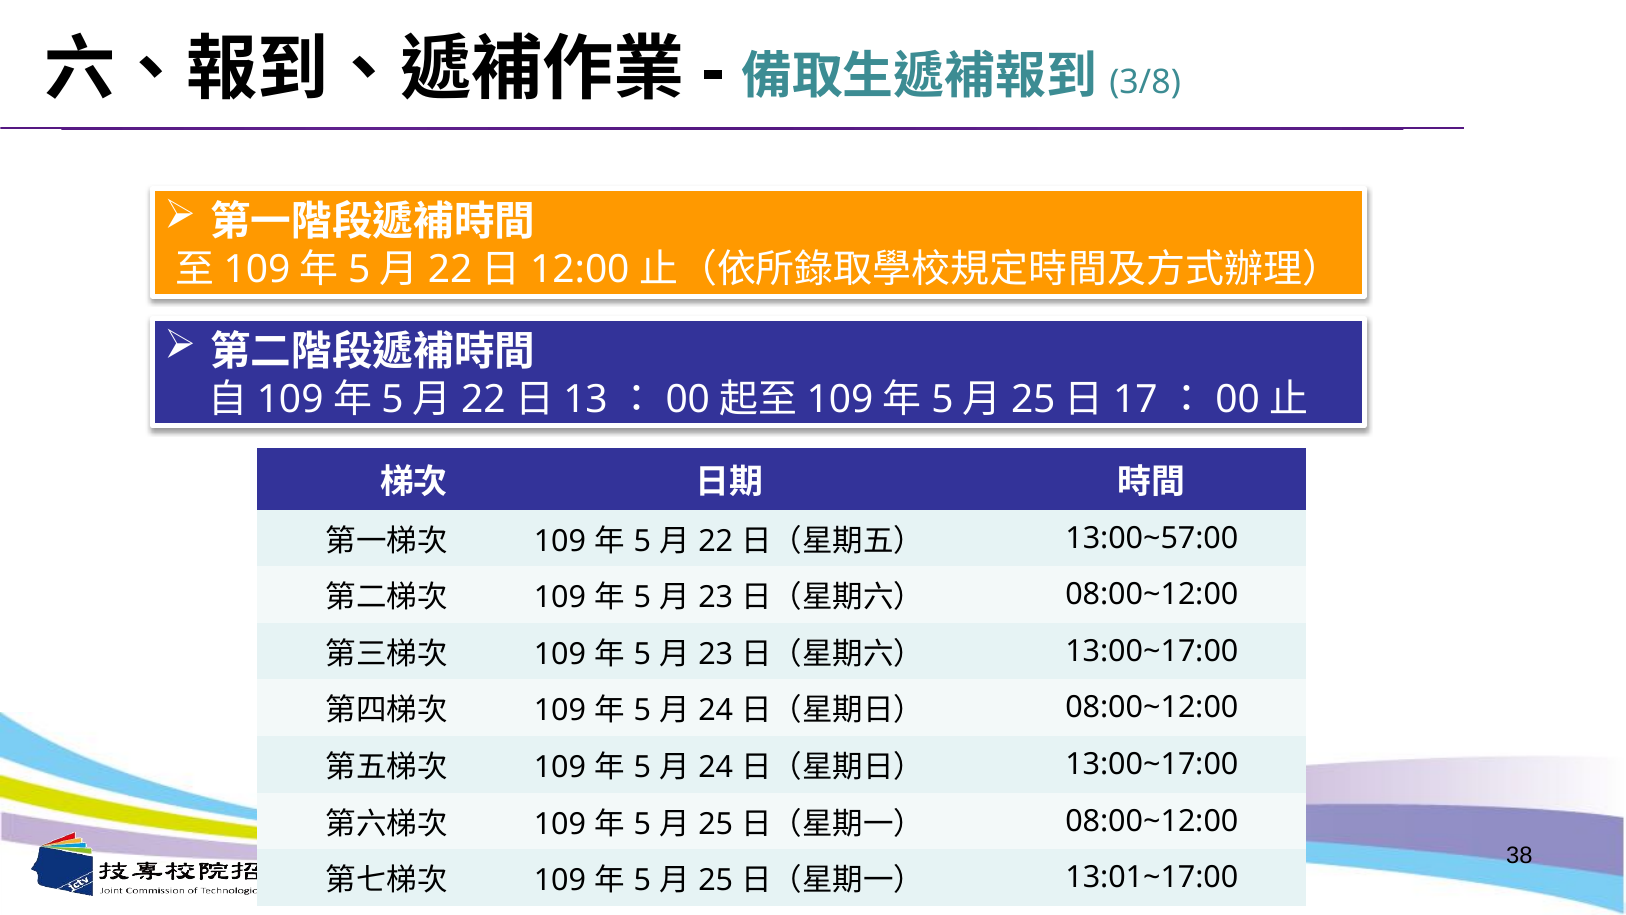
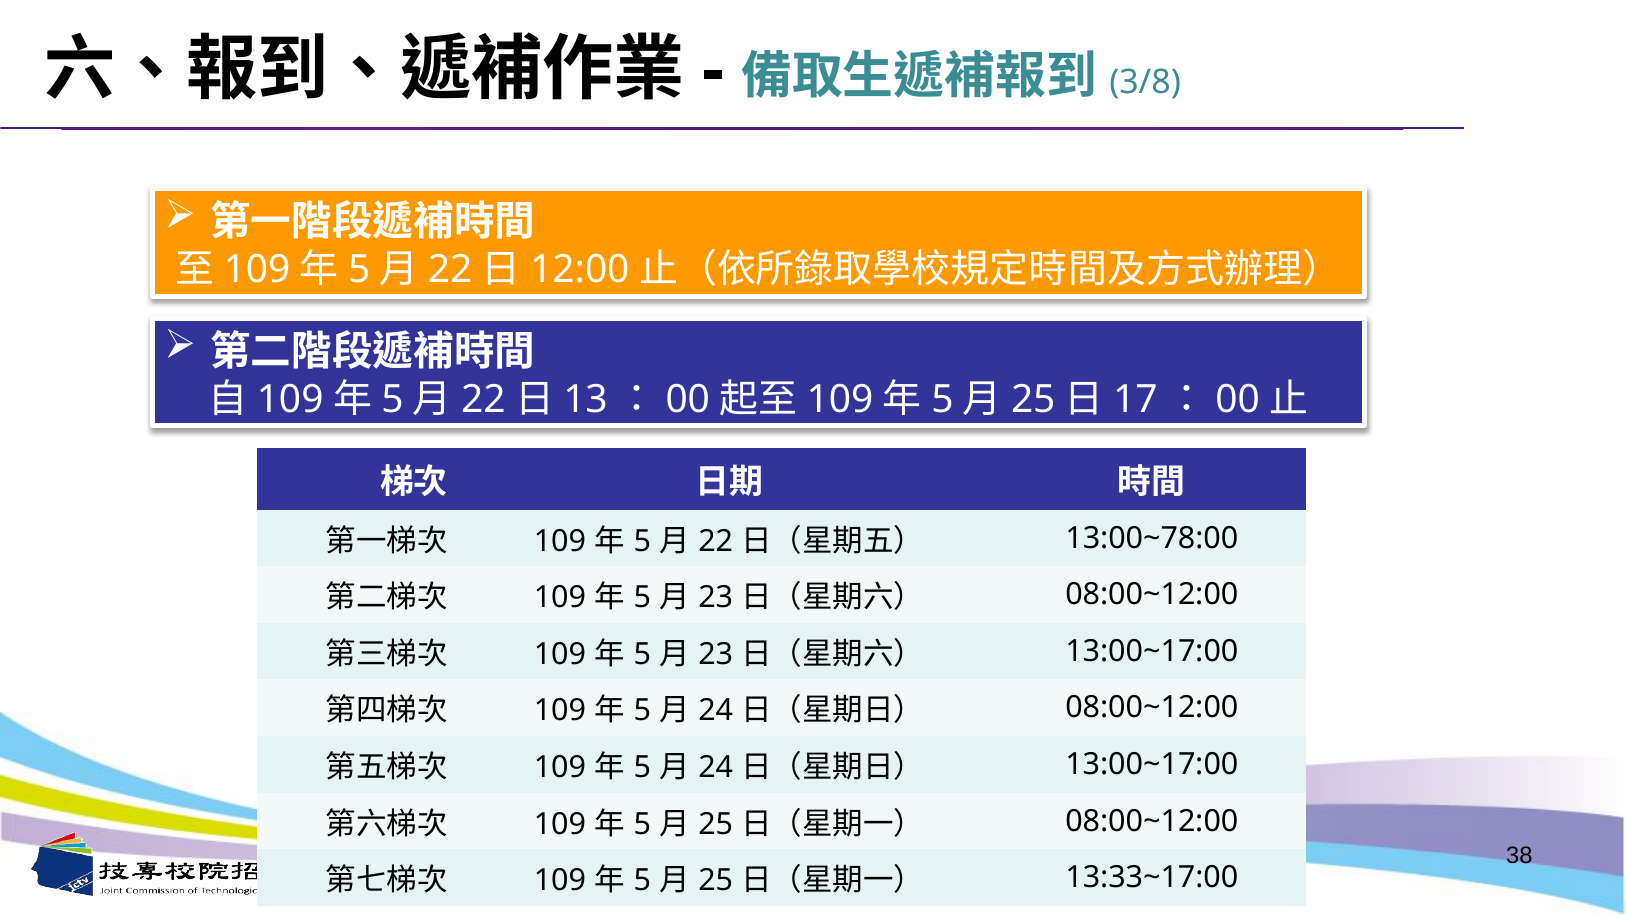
13:00~57:00: 13:00~57:00 -> 13:00~78:00 (1152, 538)
13:01~17:00: 13:01~17:00 -> 13:33~17:00 (1152, 877)
